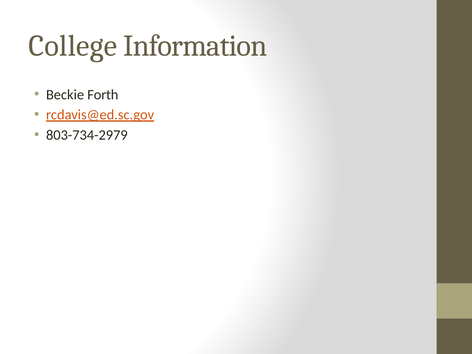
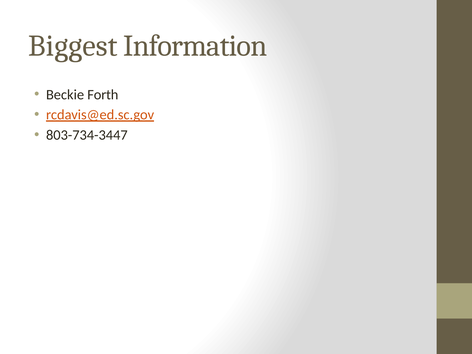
College: College -> Biggest (73, 46)
803-734-2979: 803-734-2979 -> 803-734-3447 (87, 135)
